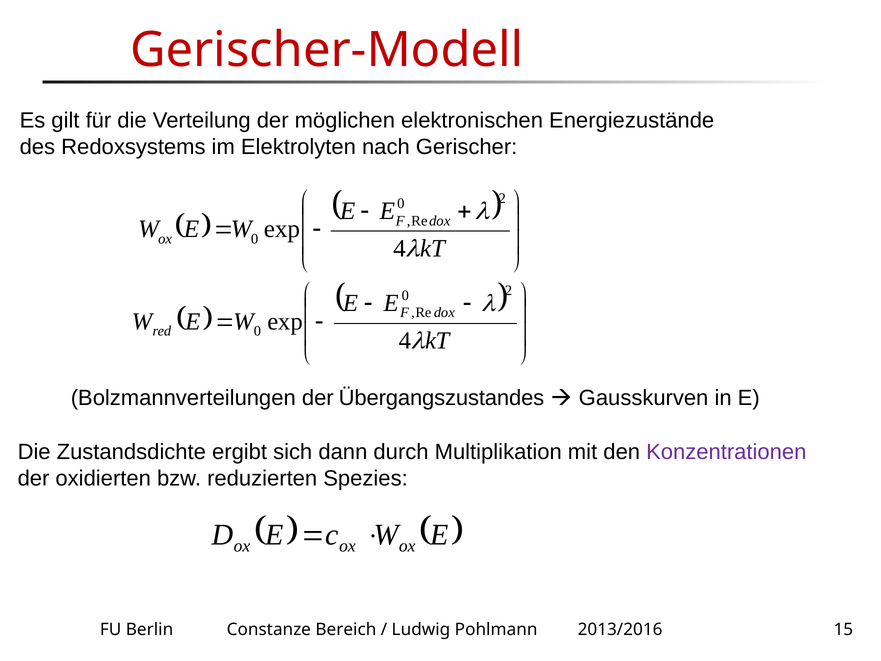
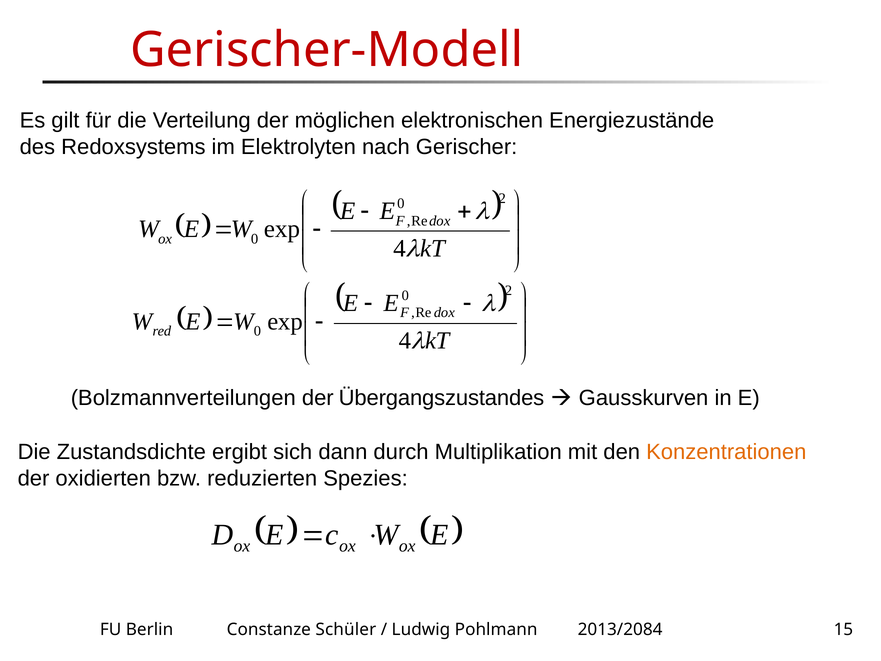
Konzentrationen colour: purple -> orange (726, 452)
Bereich: Bereich -> Schüler (346, 629)
2013/2016: 2013/2016 -> 2013/2084 (620, 629)
